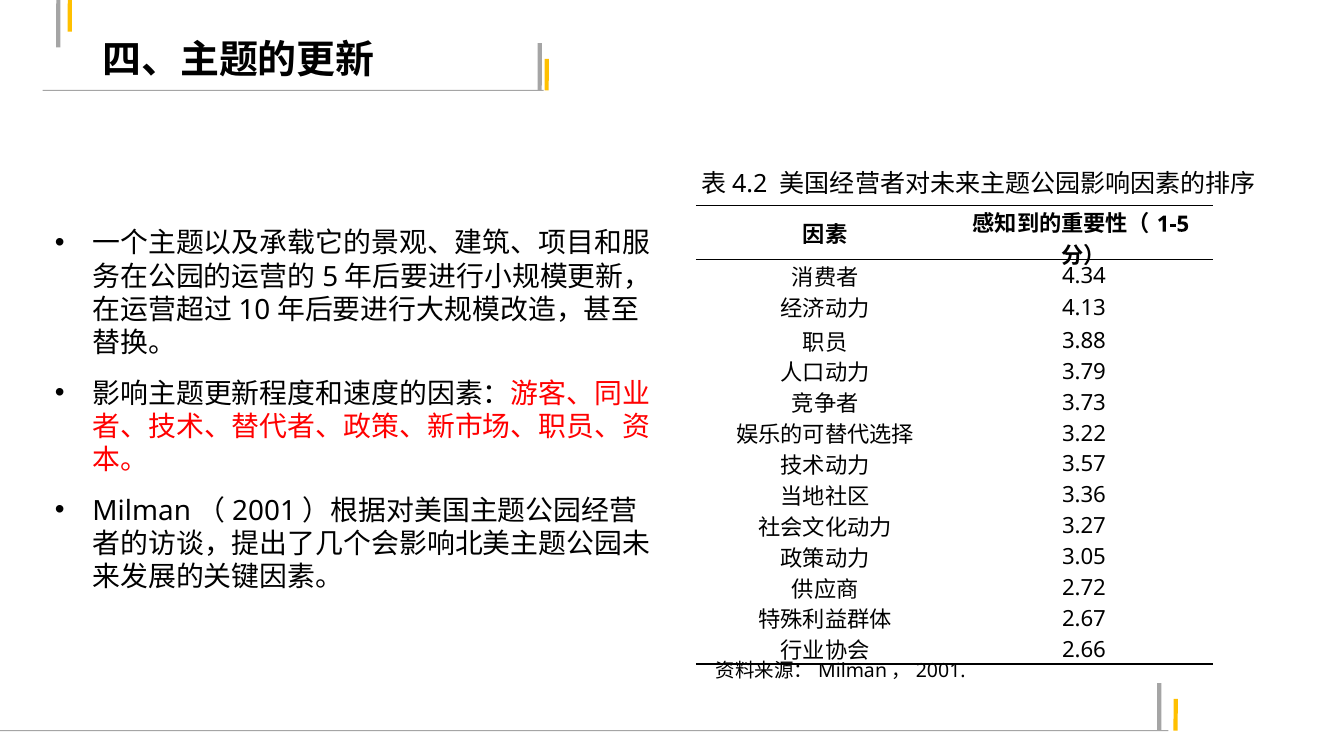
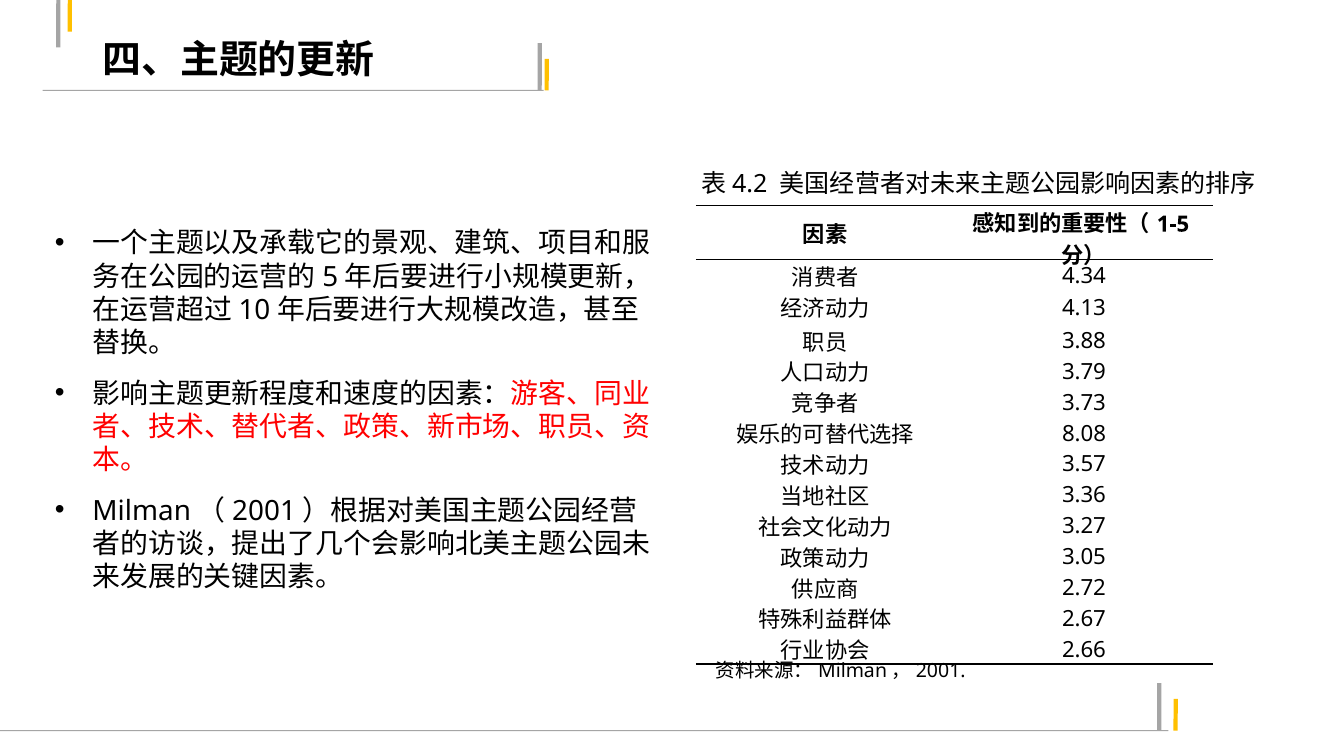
3.22: 3.22 -> 8.08 (1084, 433)
